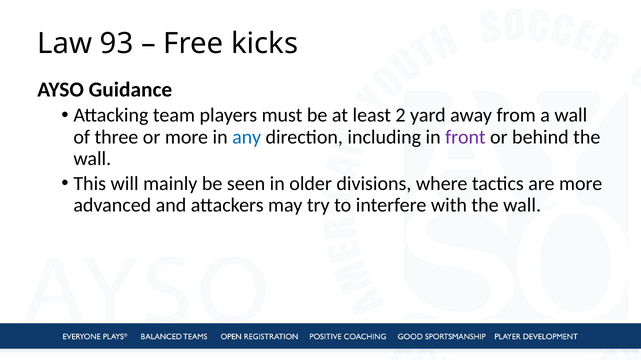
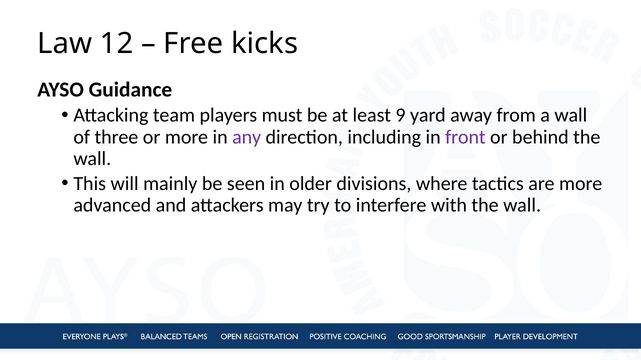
93: 93 -> 12 (117, 44)
2: 2 -> 9 (401, 116)
any colour: blue -> purple (247, 137)
